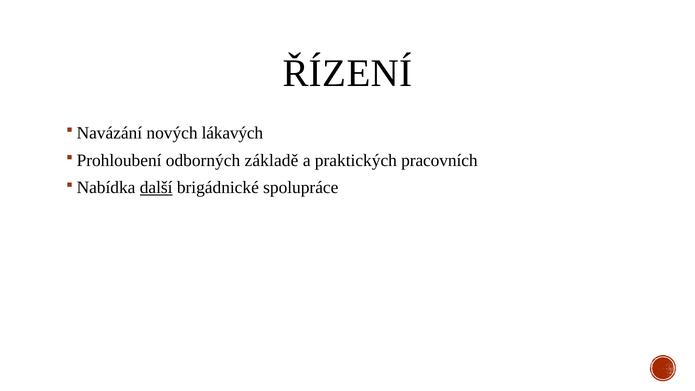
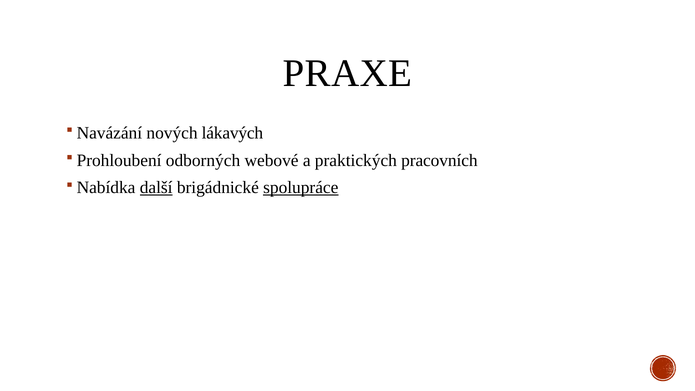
ŘÍZENÍ: ŘÍZENÍ -> PRAXE (347, 73)
základě: základě -> webové (272, 160)
spolupráce underline: none -> present (301, 188)
